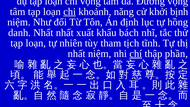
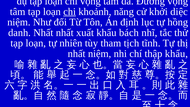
bịnh: bịnh -> diệc (179, 12)
chí underline: present -> none (136, 54)
thập phần: phần -> khẩu (176, 54)
